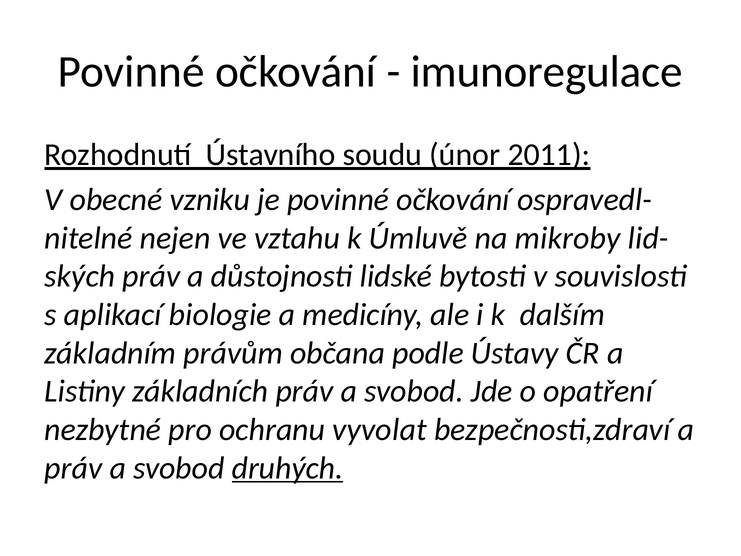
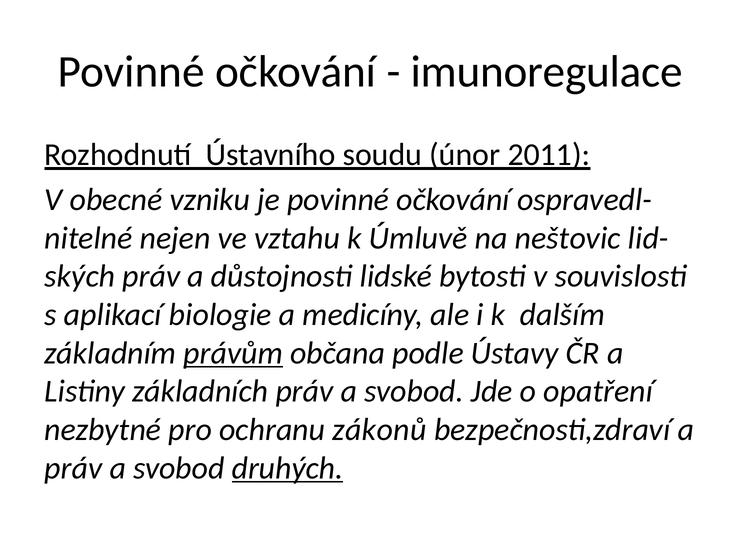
mikroby: mikroby -> neštovic (568, 238)
právům underline: none -> present (233, 353)
vyvolat: vyvolat -> zákonů (379, 429)
